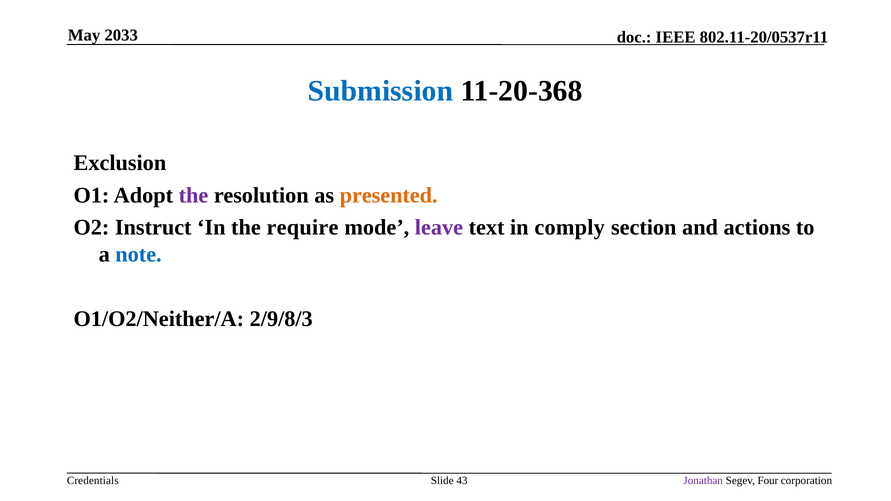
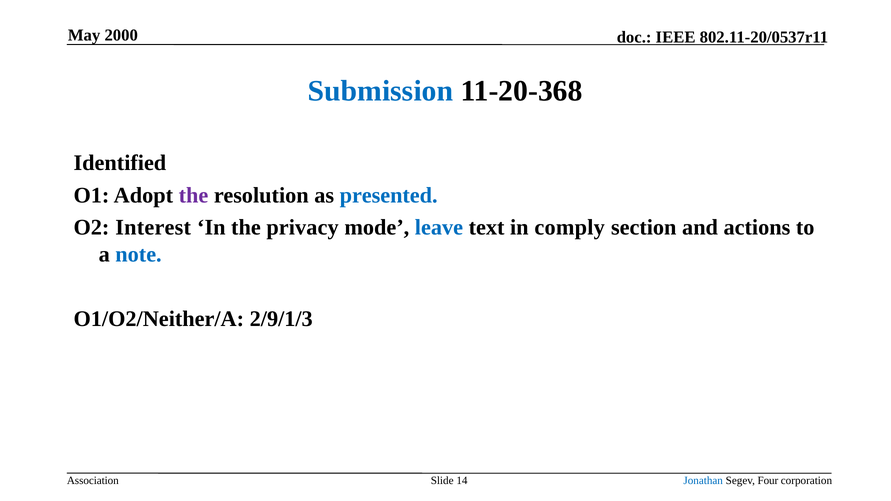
2033: 2033 -> 2000 (121, 35)
Exclusion: Exclusion -> Identified (120, 163)
presented colour: orange -> blue (389, 195)
Instruct: Instruct -> Interest (153, 228)
require: require -> privacy (303, 228)
leave colour: purple -> blue (439, 228)
2/9/8/3: 2/9/8/3 -> 2/9/1/3 (281, 319)
Credentials: Credentials -> Association (93, 481)
43: 43 -> 14 (462, 481)
Jonathan colour: purple -> blue (703, 481)
